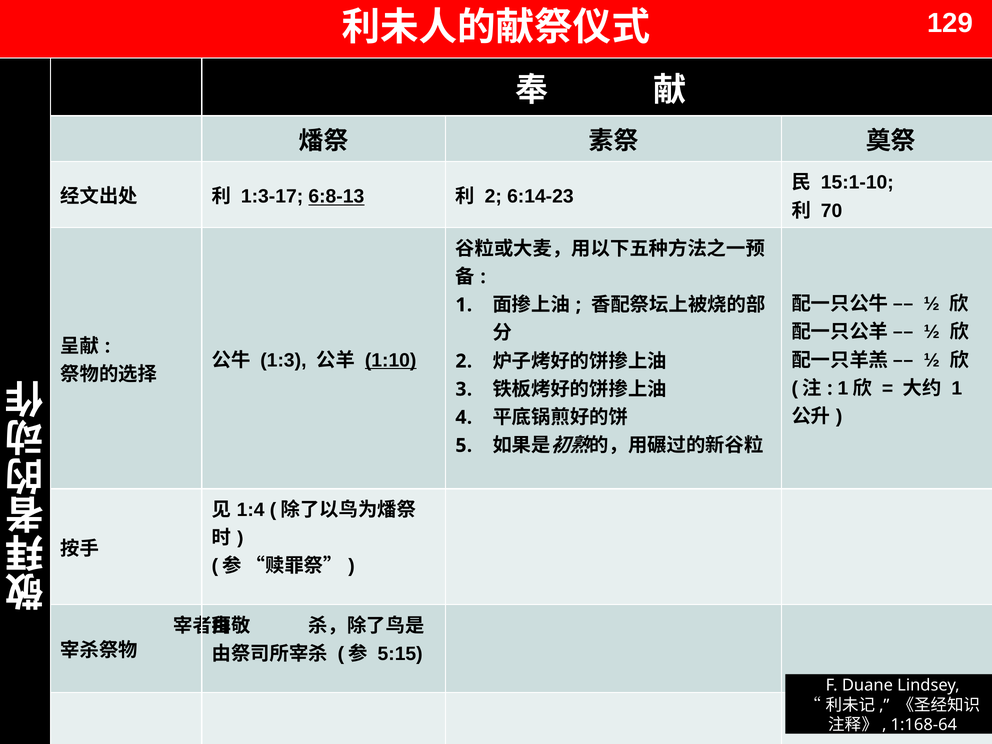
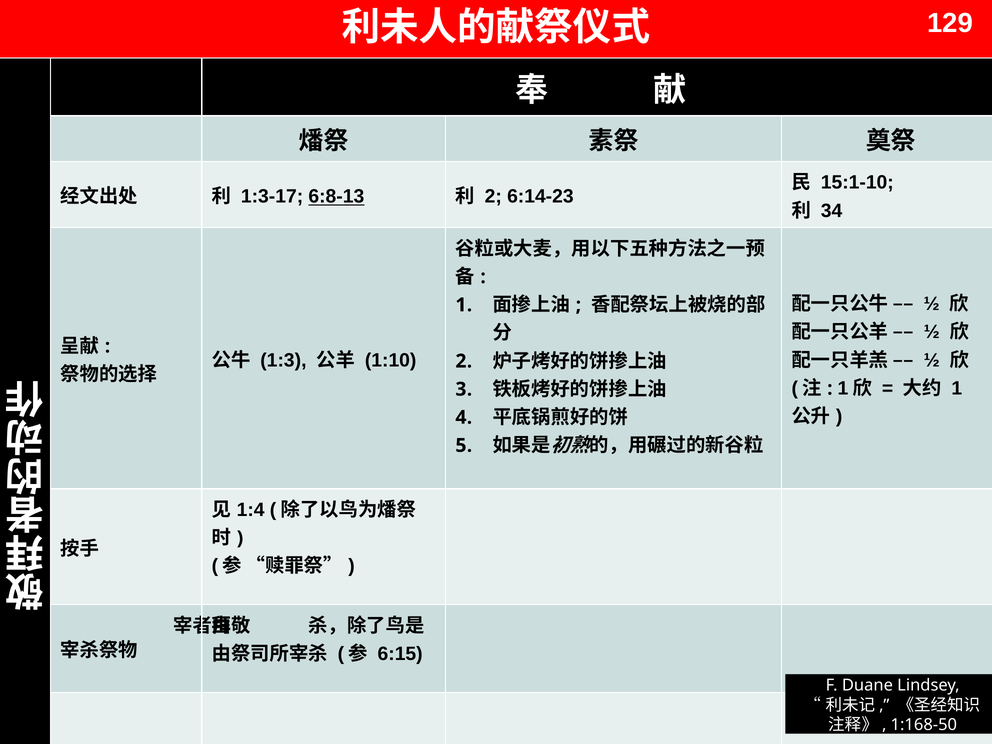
70: 70 -> 34 (832, 211)
1:10 underline: present -> none (391, 360)
5:15: 5:15 -> 6:15 (400, 654)
1:168-64: 1:168-64 -> 1:168-50 (924, 725)
